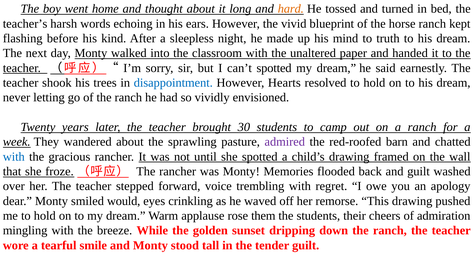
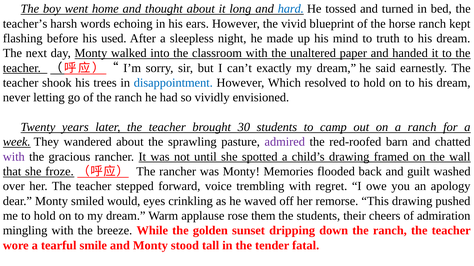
hard colour: orange -> blue (291, 9)
kind: kind -> used (114, 39)
can’t spotted: spotted -> exactly (274, 68)
Hearts: Hearts -> Which (284, 83)
with colour: blue -> purple (14, 157)
tender guilt: guilt -> fatal (306, 246)
